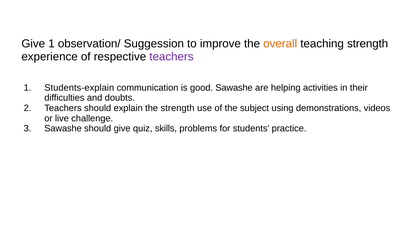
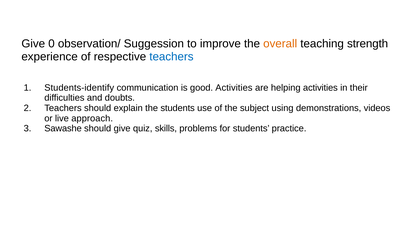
Give 1: 1 -> 0 (51, 44)
teachers colour: purple -> blue (171, 57)
Students-explain: Students-explain -> Students-identify (79, 88)
good Sawashe: Sawashe -> Activities (234, 88)
the strength: strength -> students (178, 108)
challenge: challenge -> approach (92, 118)
